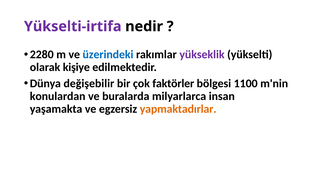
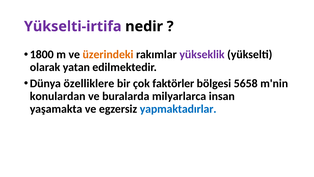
2280: 2280 -> 1800 (42, 54)
üzerindeki colour: blue -> orange (108, 54)
kişiye: kişiye -> yatan (76, 67)
değişebilir: değişebilir -> özelliklere (89, 83)
1100: 1100 -> 5658 (246, 83)
yapmaktadırlar colour: orange -> blue (178, 109)
